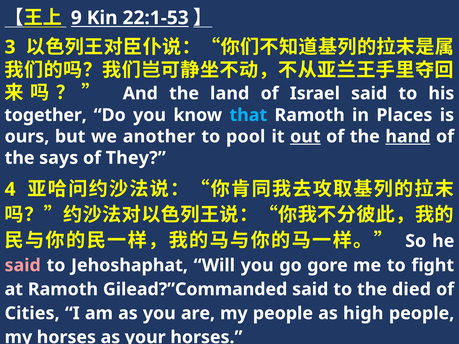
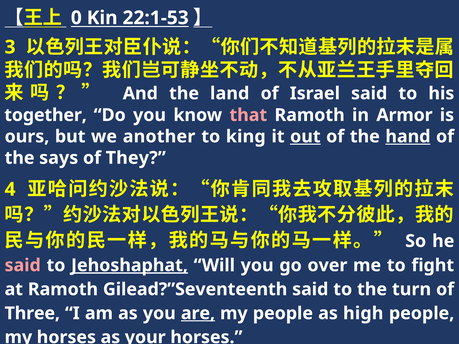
9: 9 -> 0 (76, 18)
that colour: light blue -> pink (248, 115)
Places: Places -> Armor (404, 115)
pool: pool -> king (246, 137)
Jehoshaphat underline: none -> present (129, 266)
gore: gore -> over (327, 266)
Gilead?”Commanded: Gilead?”Commanded -> Gilead?”Seventeenth (195, 290)
died: died -> turn (412, 290)
Cities: Cities -> Three (32, 314)
are underline: none -> present (198, 314)
